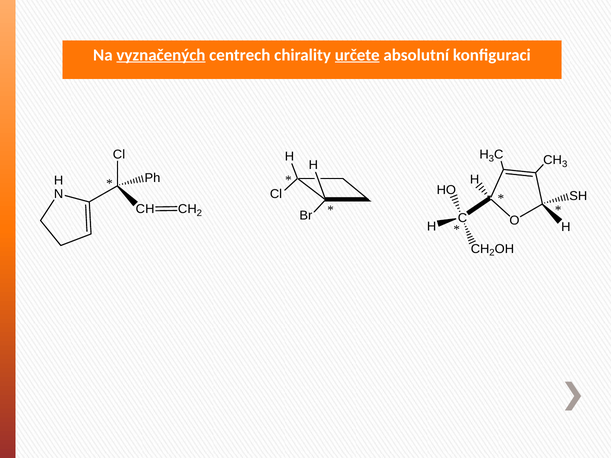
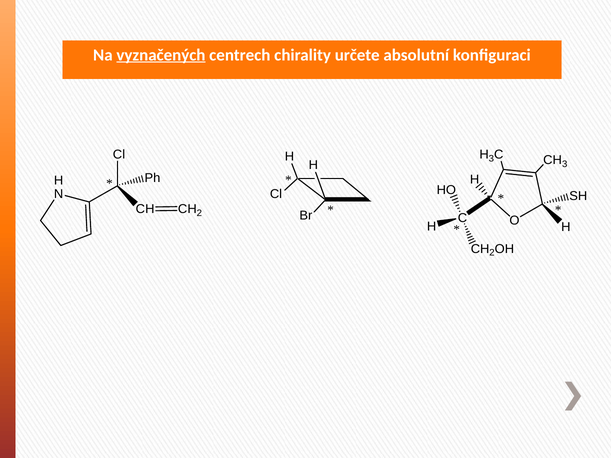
určete underline: present -> none (357, 55)
